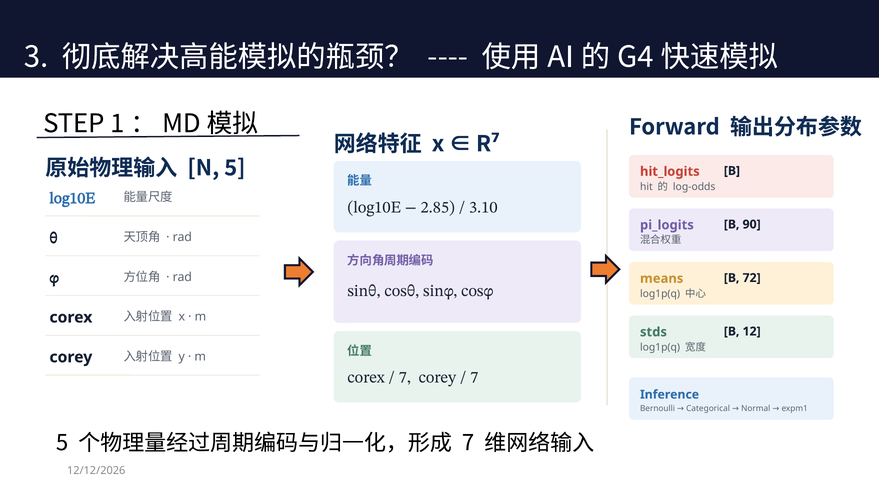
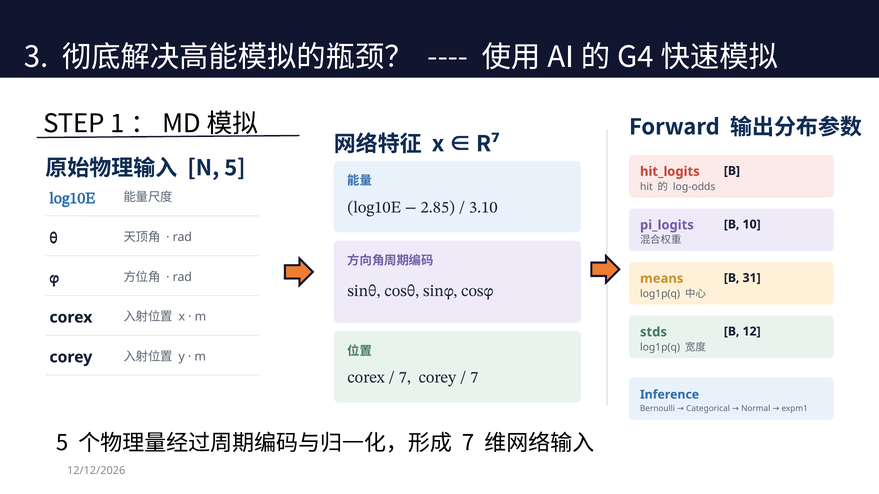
90: 90 -> 10 (752, 225)
72: 72 -> 31 (752, 278)
